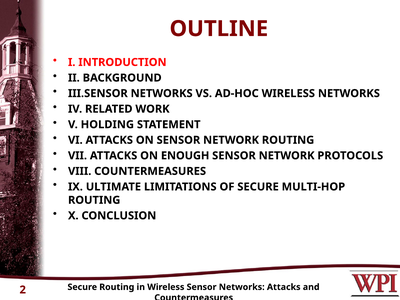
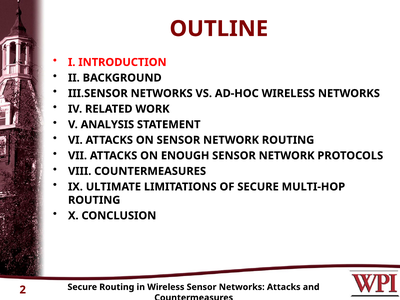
HOLDING: HOLDING -> ANALYSIS (107, 125)
